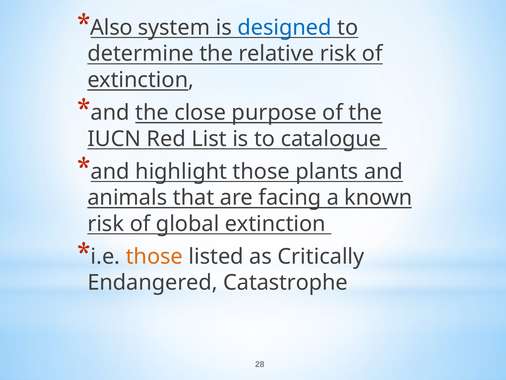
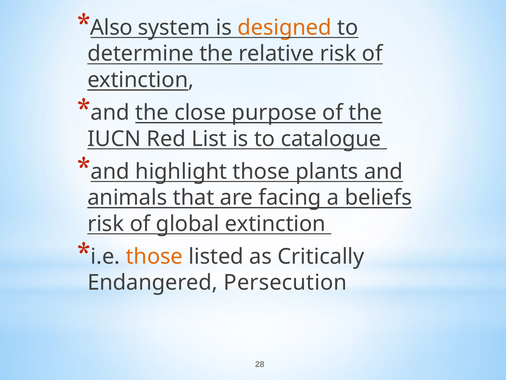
designed colour: blue -> orange (285, 28)
known: known -> beliefs (378, 197)
Catastrophe: Catastrophe -> Persecution (285, 282)
